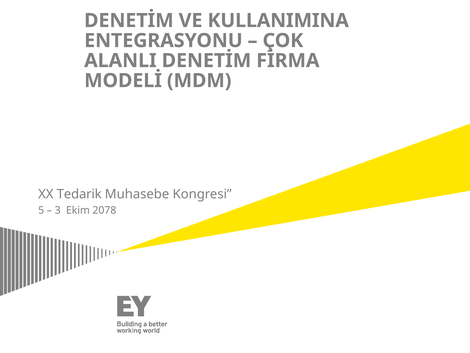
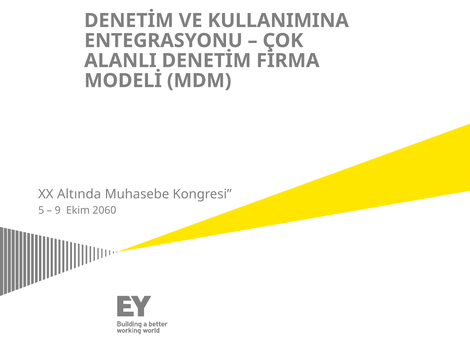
Tedarik: Tedarik -> Altında (79, 194)
3: 3 -> 9 (58, 210)
2078: 2078 -> 2060 (104, 210)
